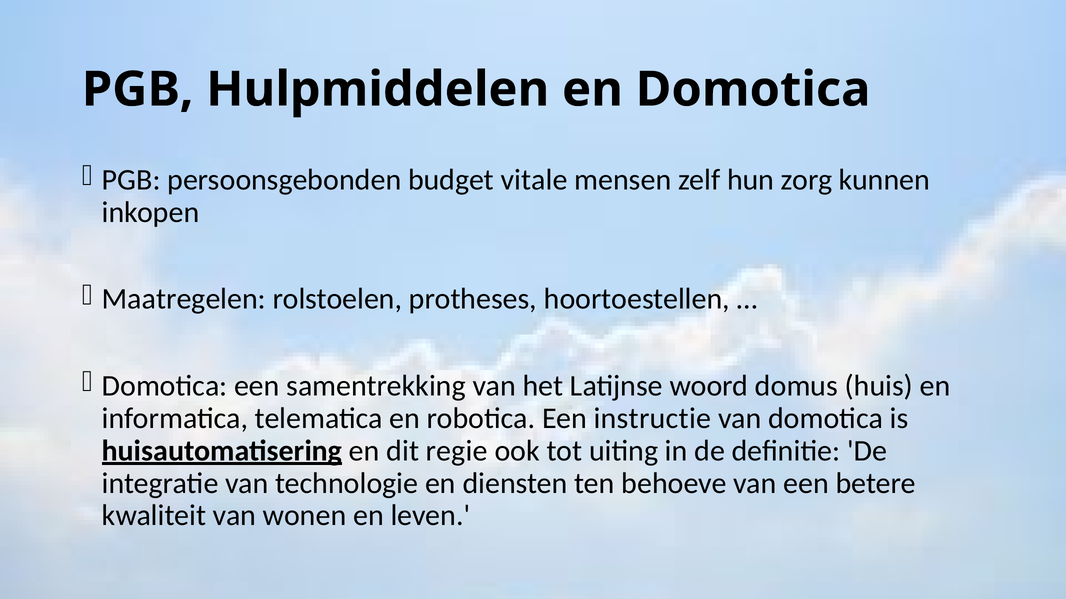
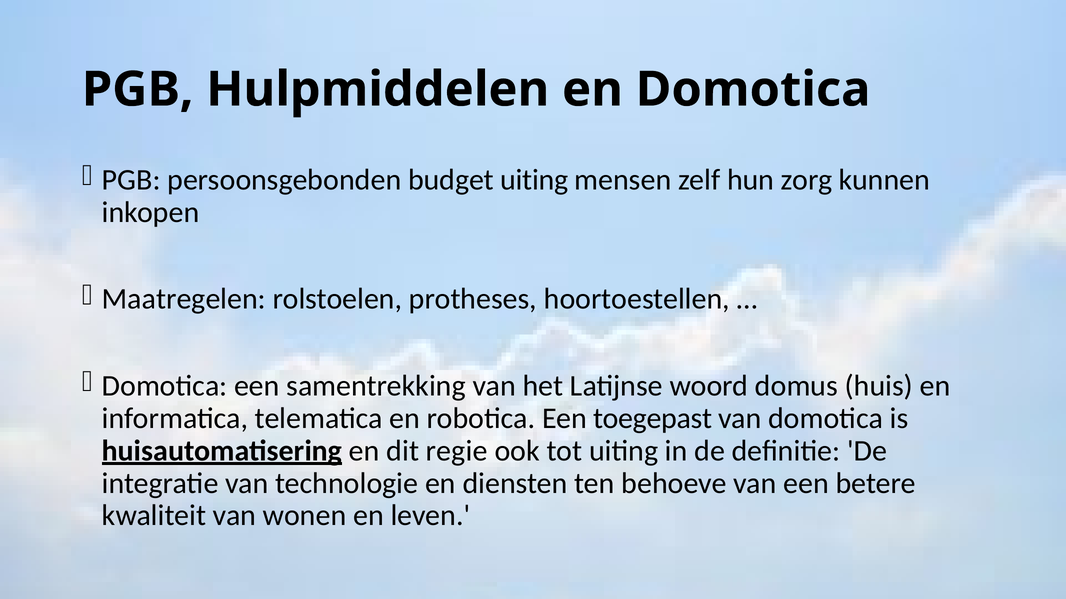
budget vitale: vitale -> uiting (534, 180)
instructie: instructie -> toegepast (653, 419)
